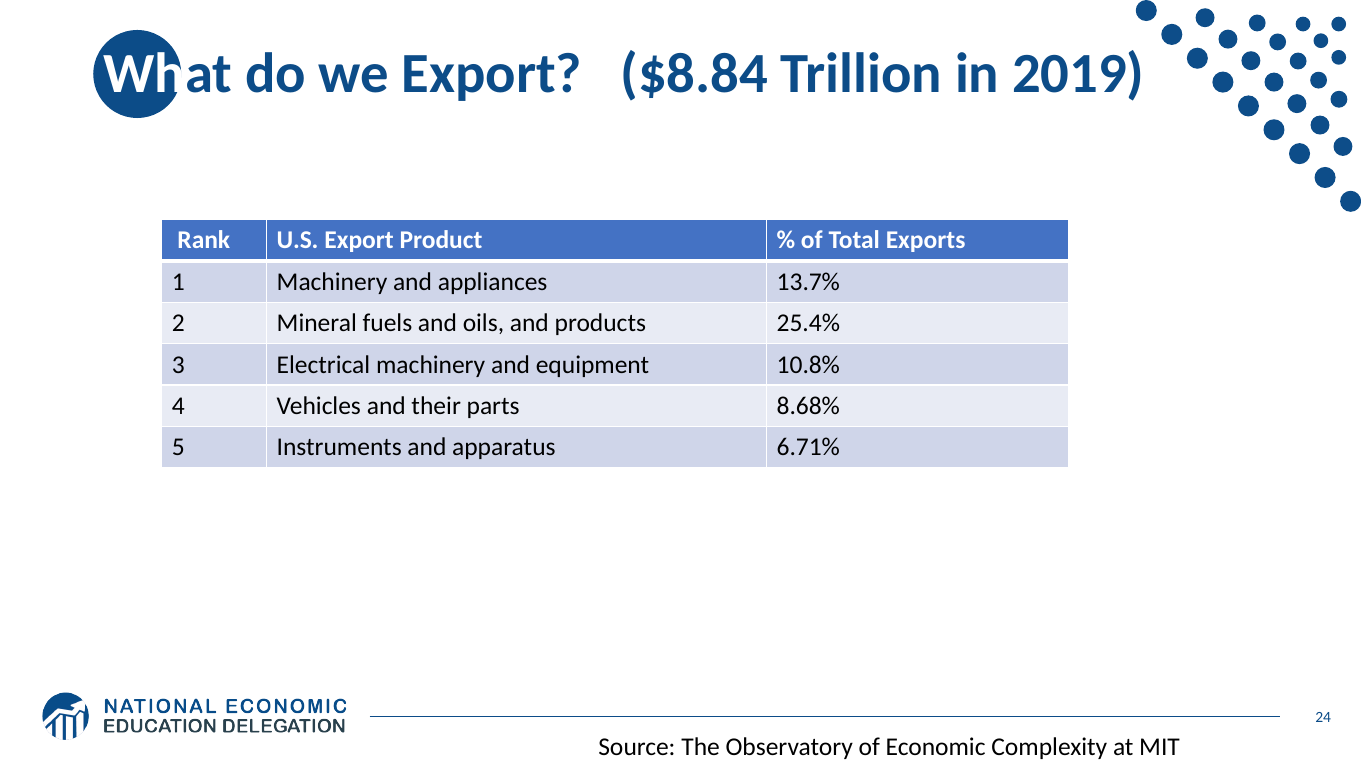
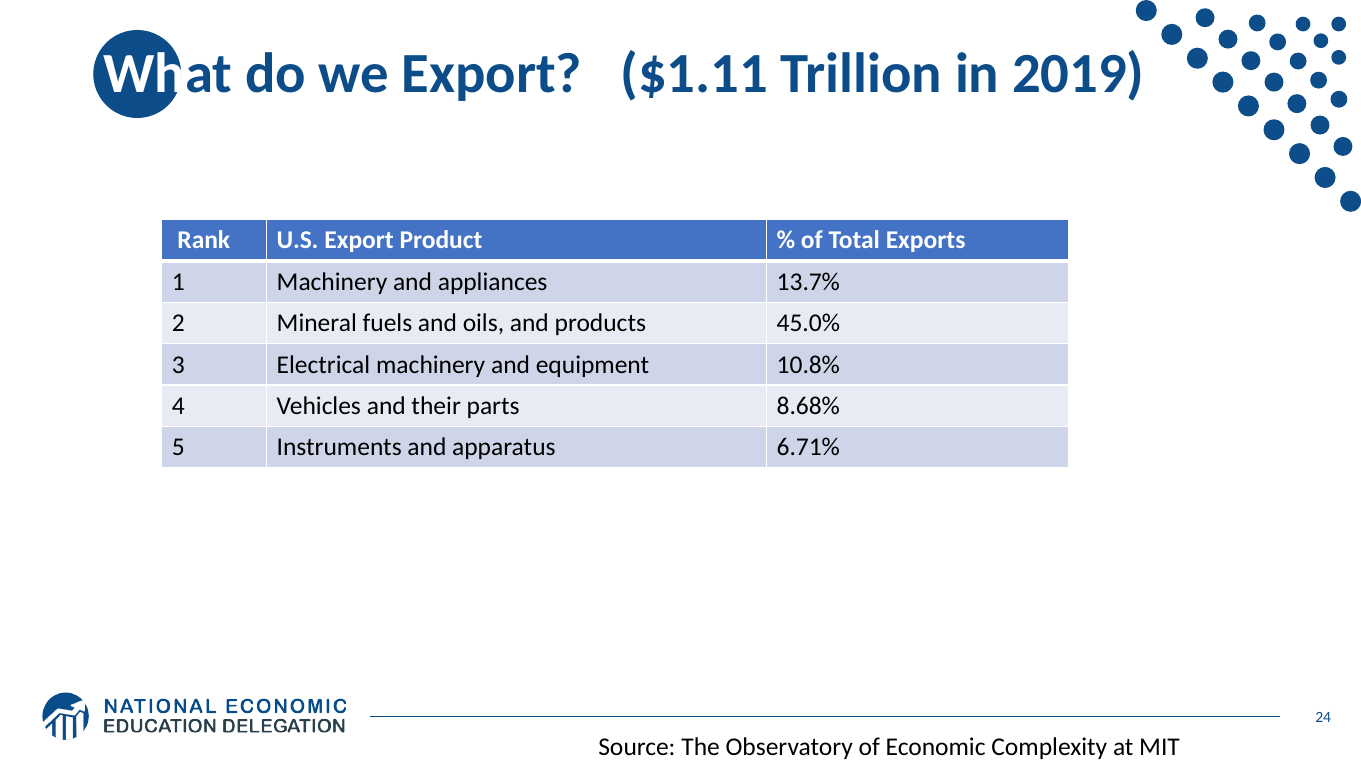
$8.84: $8.84 -> $1.11 (694, 74)
25.4%: 25.4% -> 45.0% (808, 323)
